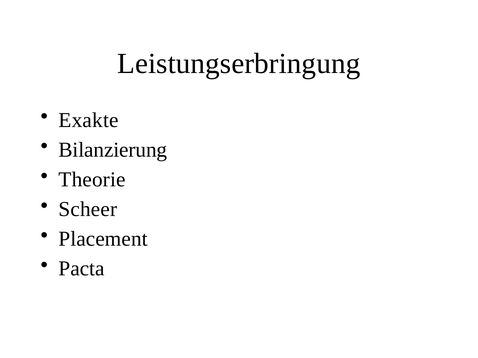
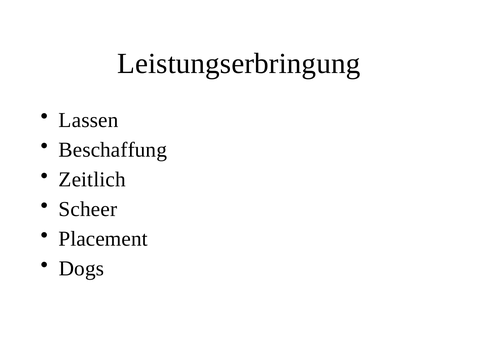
Exakte: Exakte -> Lassen (89, 120)
Bilanzierung: Bilanzierung -> Beschaffung (113, 150)
Theorie: Theorie -> Zeitlich (92, 180)
Pacta: Pacta -> Dogs (81, 269)
